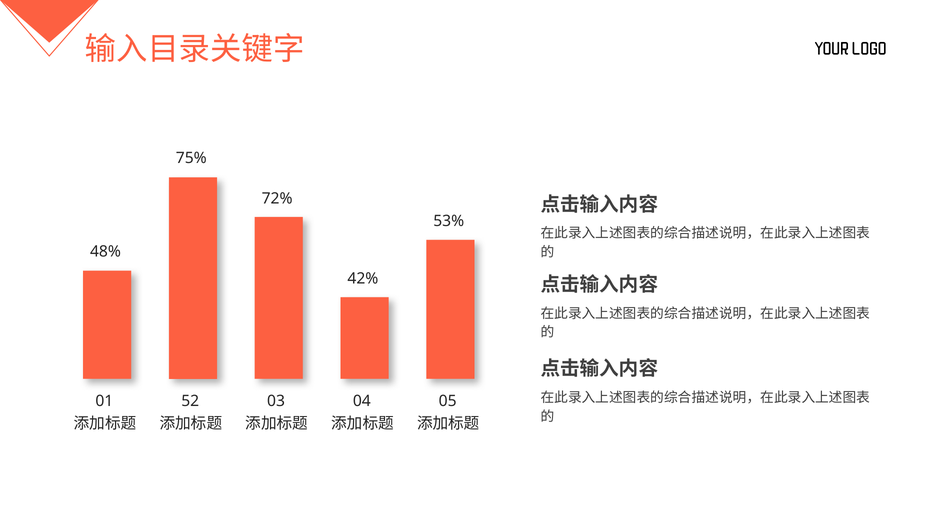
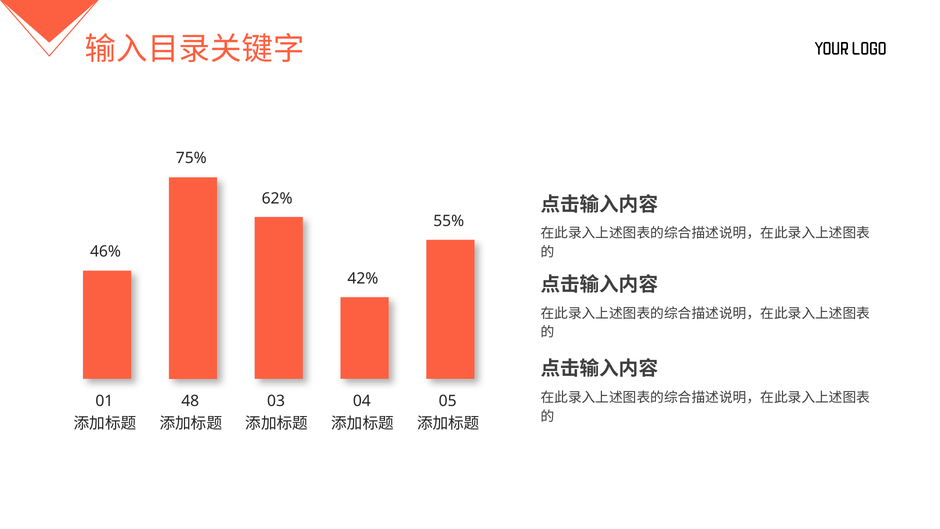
72%: 72% -> 62% (277, 198)
53%: 53% -> 55% (449, 221)
48%: 48% -> 46% (105, 252)
52: 52 -> 48 (190, 401)
